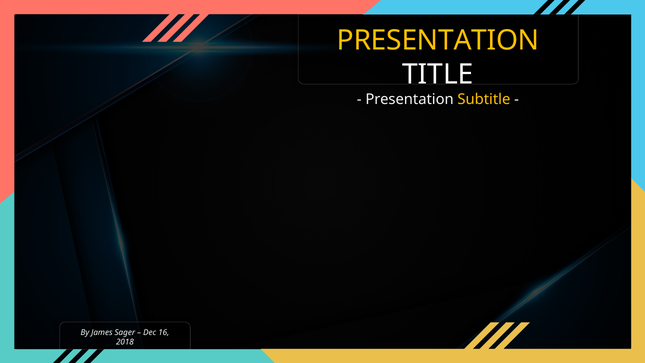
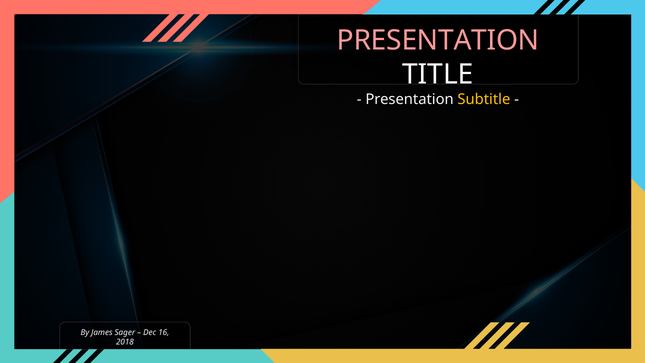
PRESENTATION colour: yellow -> pink (438, 41)
